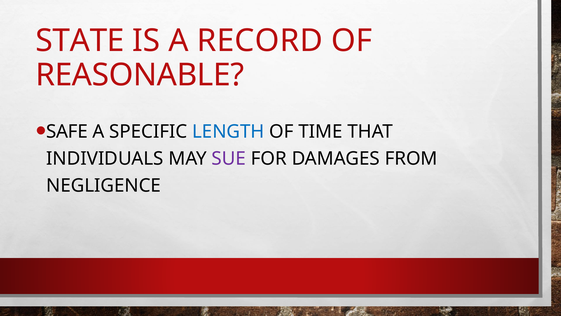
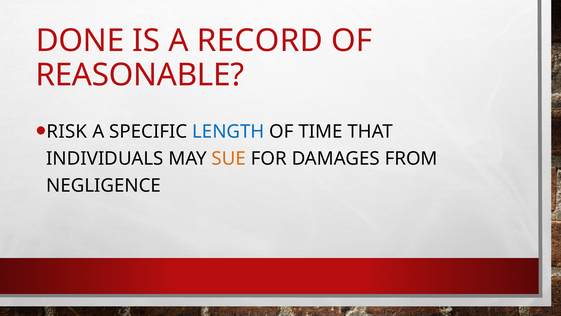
STATE: STATE -> DONE (80, 41)
SAFE: SAFE -> RISK (67, 131)
SUE colour: purple -> orange (229, 158)
